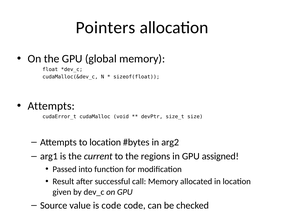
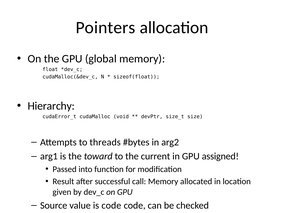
Attempts: Attempts -> Hierarchy (51, 106)
to location: location -> threads (105, 142)
current: current -> toward (98, 156)
regions: regions -> current (156, 156)
